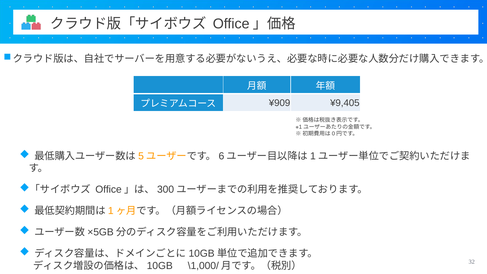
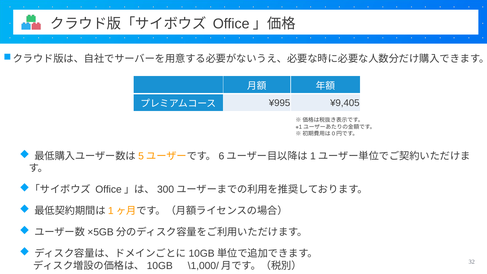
¥909: ¥909 -> ¥995 (280, 103)
